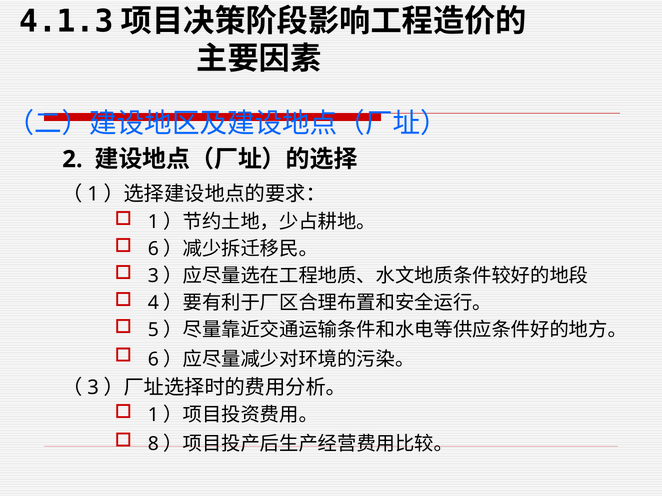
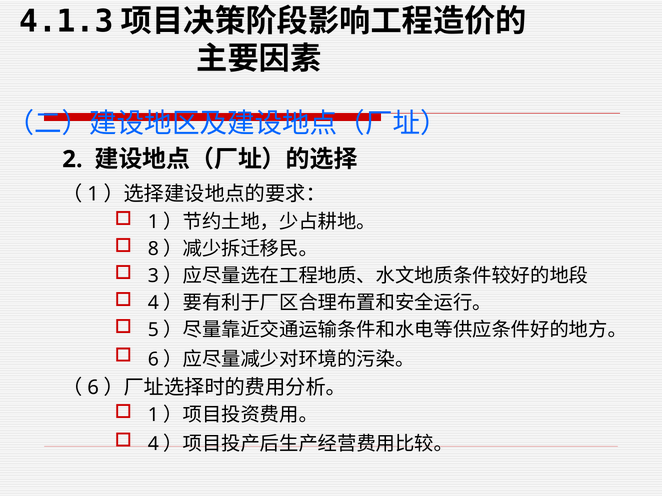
6: 6 -> 8 (153, 249)
3: 3 -> 6 (93, 388)
8: 8 -> 4 (153, 445)
